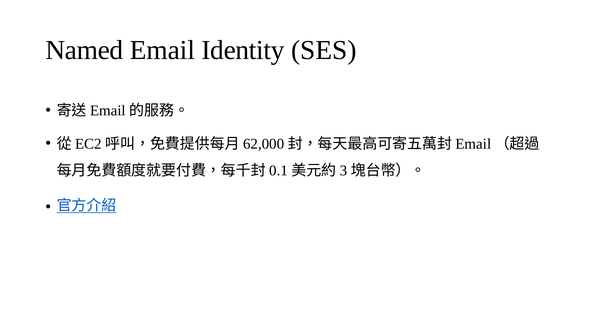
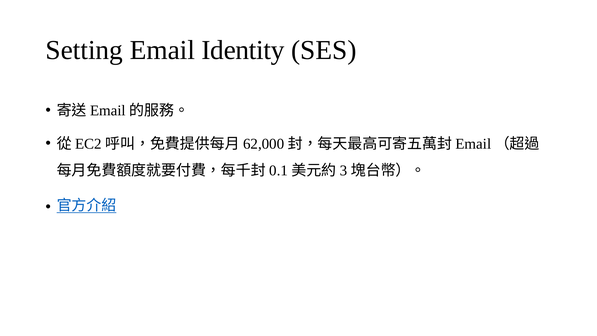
Named: Named -> Setting (84, 50)
